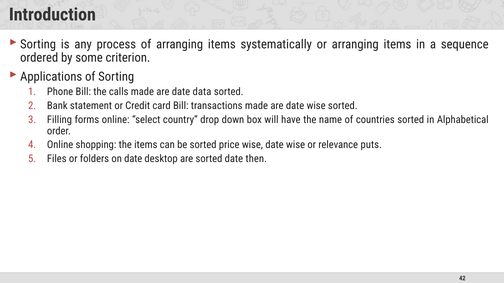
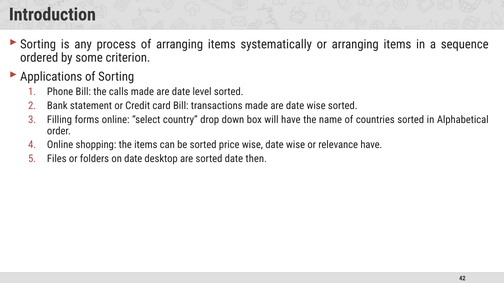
data: data -> level (202, 92)
relevance puts: puts -> have (371, 145)
